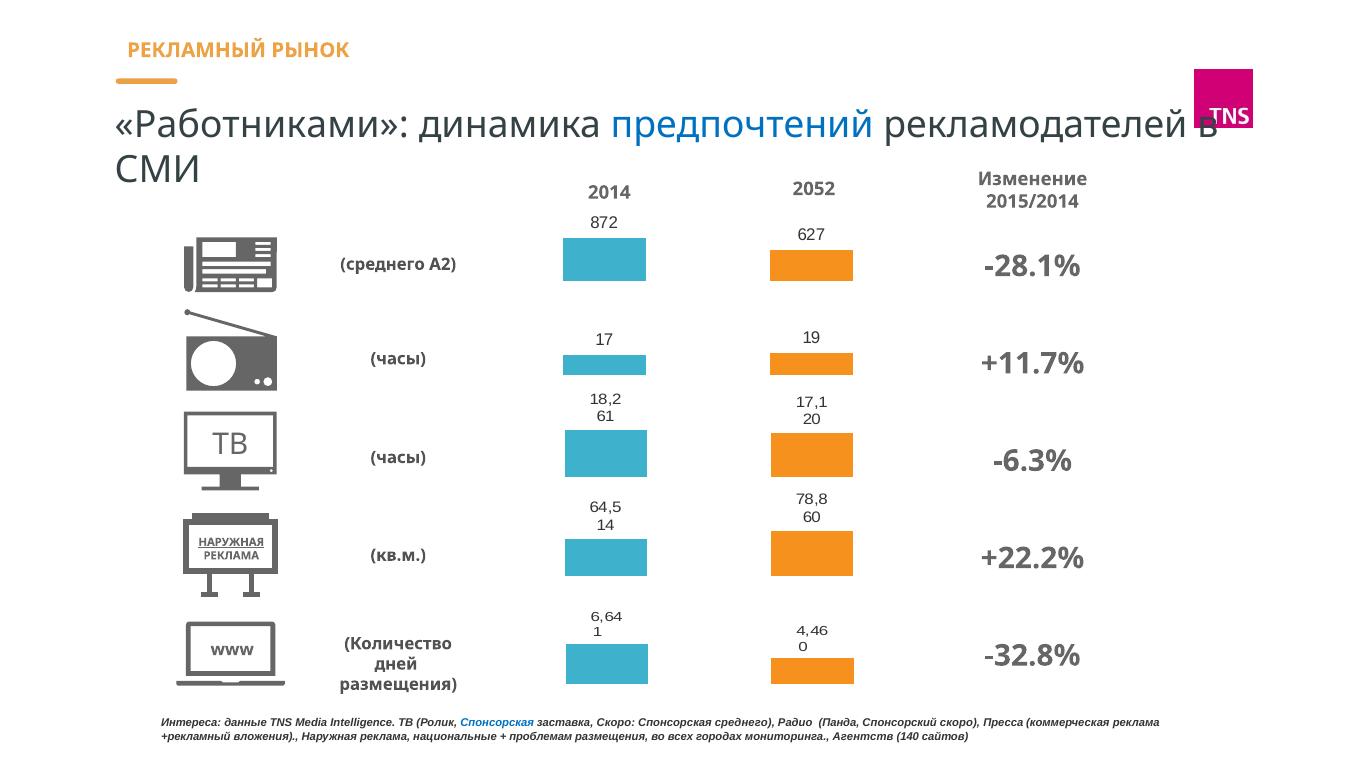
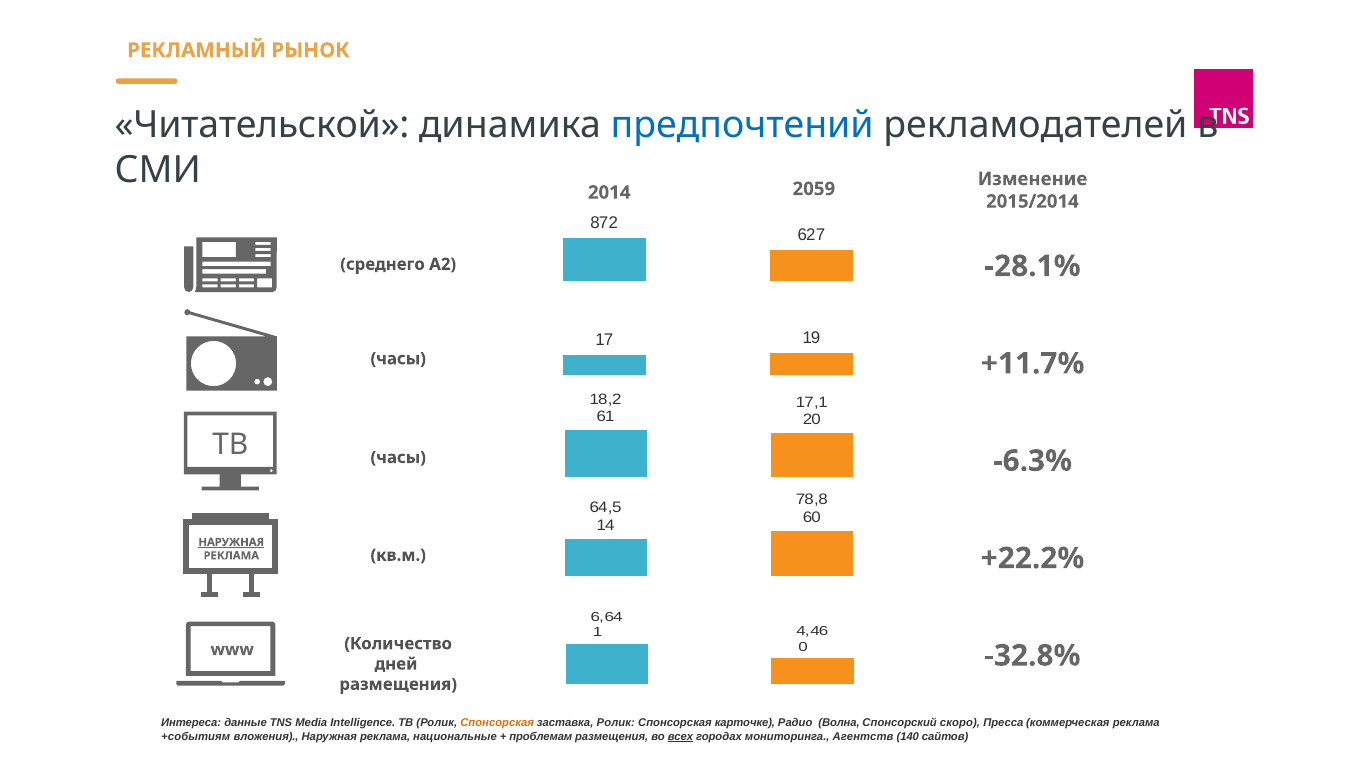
Работниками: Работниками -> Читательской (262, 125)
2052: 2052 -> 2059 (814, 189)
Спонсорская colour: blue -> orange (497, 723)
заставка Скоро: Скоро -> Ролик (616, 723)
Спонсорская среднего: среднего -> карточке (745, 723)
Панда: Панда -> Волна (839, 723)
+рекламный: +рекламный -> +событиям (196, 736)
всех underline: none -> present (680, 736)
